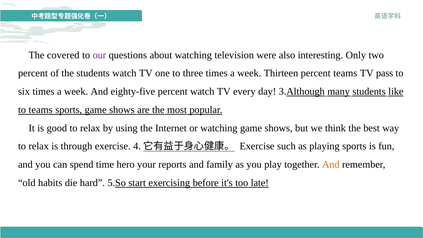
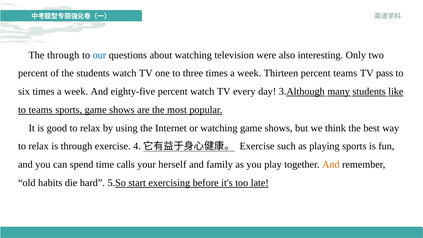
The covered: covered -> through (63, 55)
our colour: purple -> blue (99, 55)
hero: hero -> calls (126, 164)
reports: reports -> herself (172, 164)
